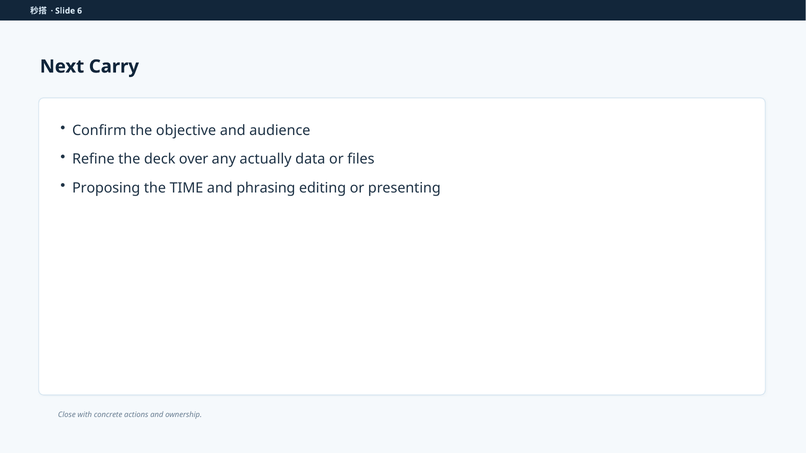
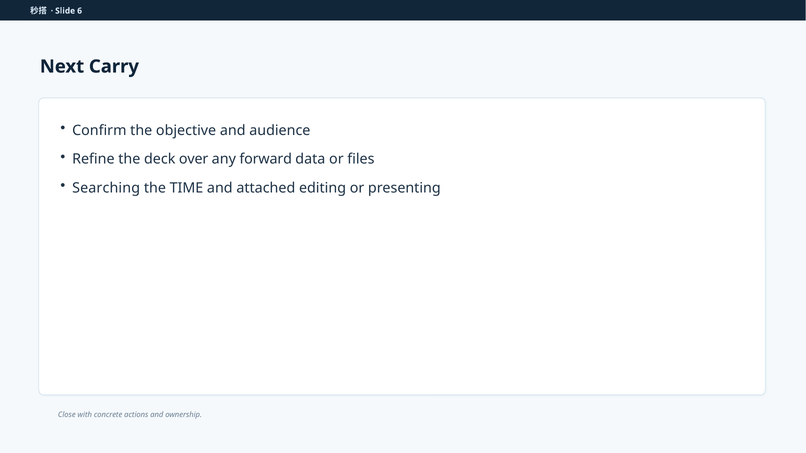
actually: actually -> forward (266, 159)
Proposing: Proposing -> Searching (106, 188)
phrasing: phrasing -> attached (266, 188)
